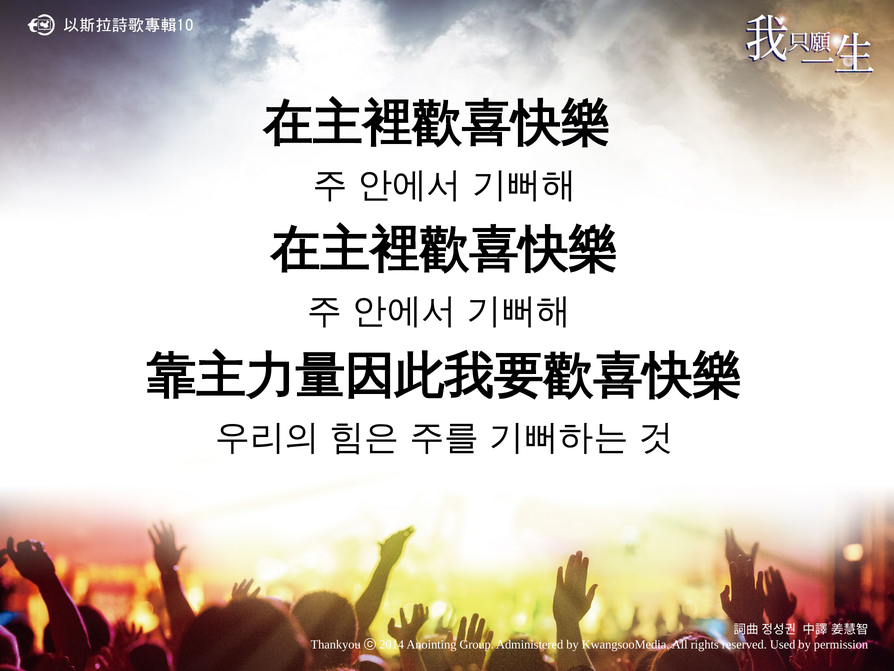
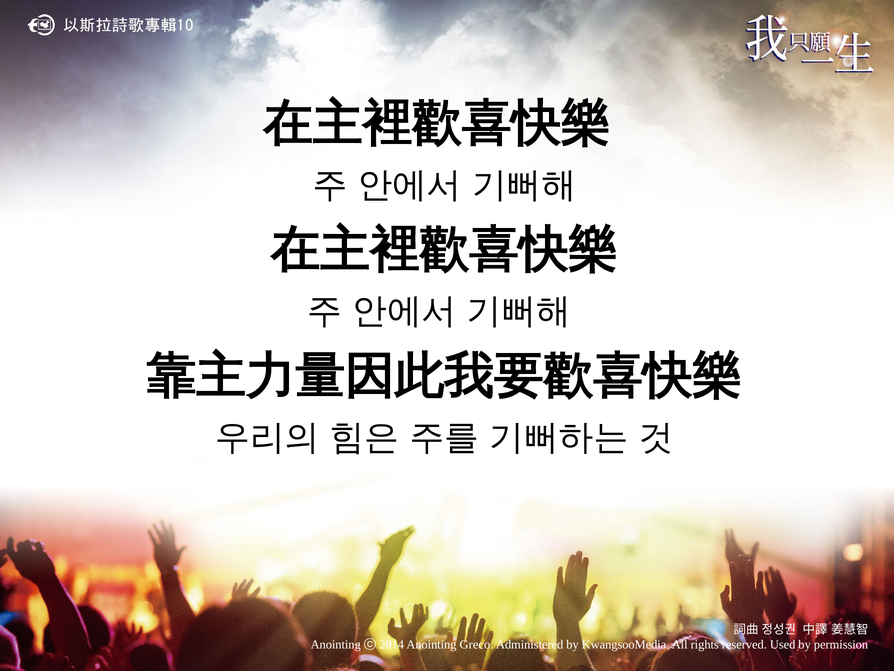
Thankyou: Thankyou -> Anointing (336, 644)
Group: Group -> Greco (477, 644)
